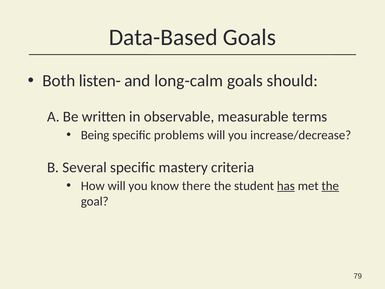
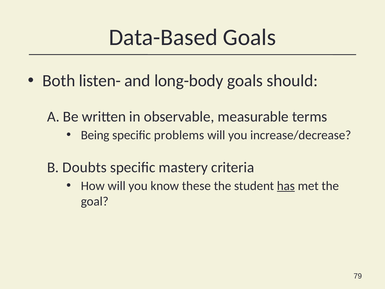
long-calm: long-calm -> long-body (189, 81)
Several: Several -> Doubts (85, 167)
there: there -> these (196, 186)
the underline: present -> none (330, 186)
